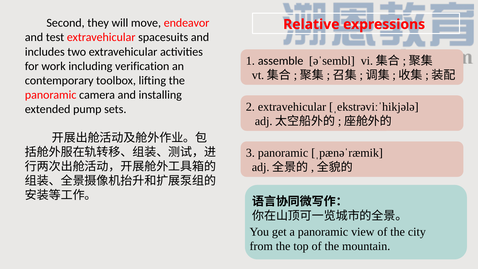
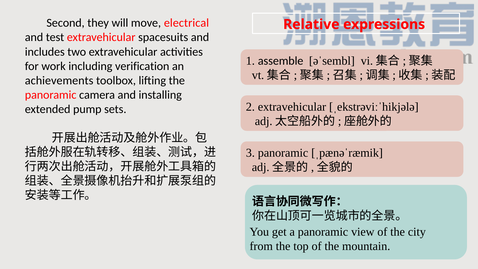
endeavor: endeavor -> electrical (186, 23)
contemporary: contemporary -> achievements (59, 80)
